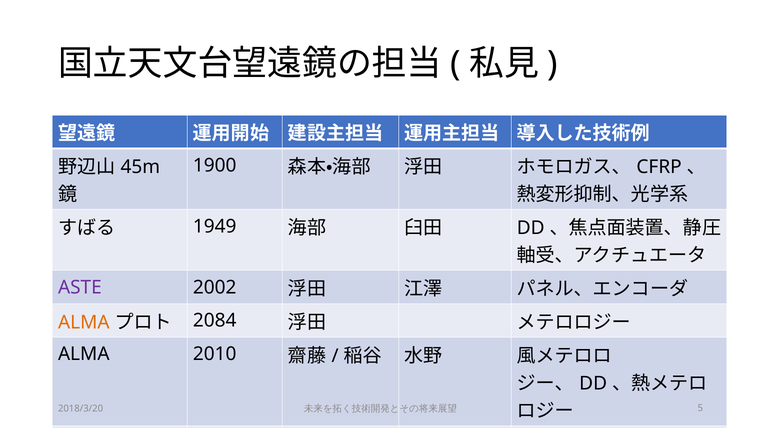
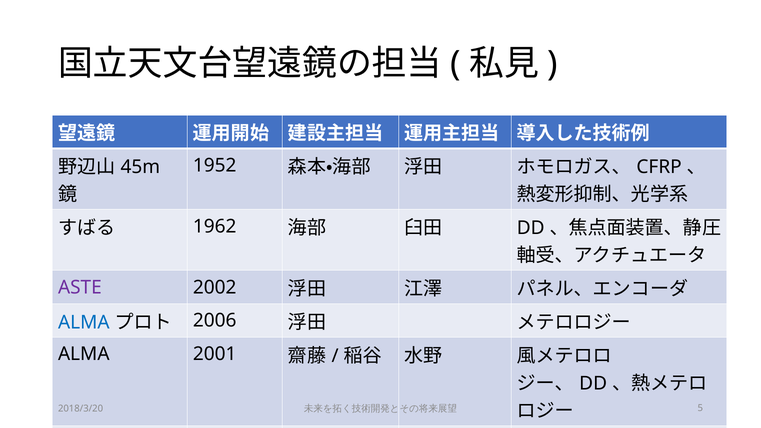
1900: 1900 -> 1952 (215, 165)
1949: 1949 -> 1962 (215, 226)
ALMA colour: orange -> blue (84, 322)
2084: 2084 -> 2006 (215, 321)
2010: 2010 -> 2001 (215, 354)
